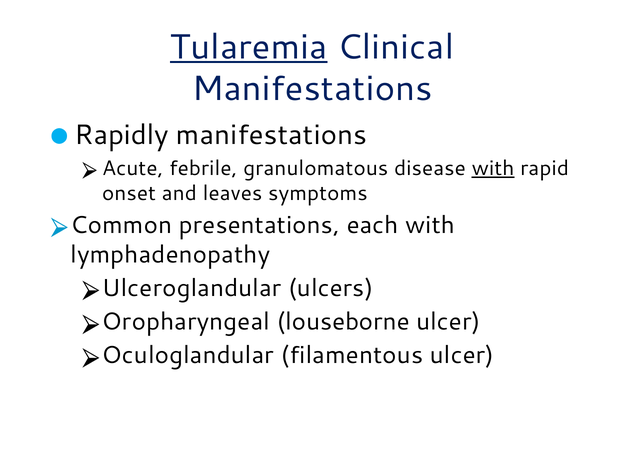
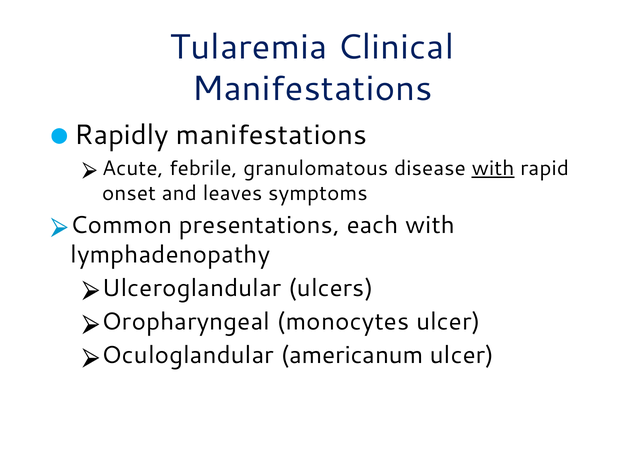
Tularemia underline: present -> none (249, 47)
louseborne: louseborne -> monocytes (343, 322)
filamentous: filamentous -> americanum (352, 356)
